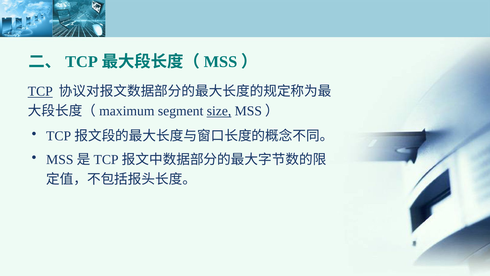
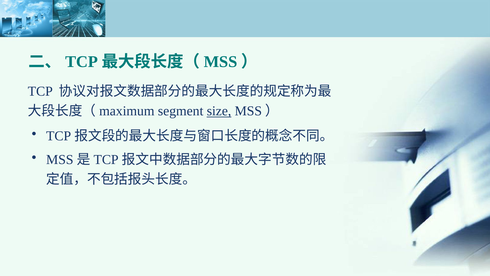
TCP underline: present -> none (40, 91)
